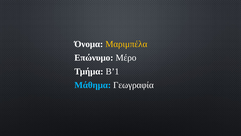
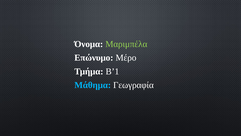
Μαριμπέλα colour: yellow -> light green (126, 44)
